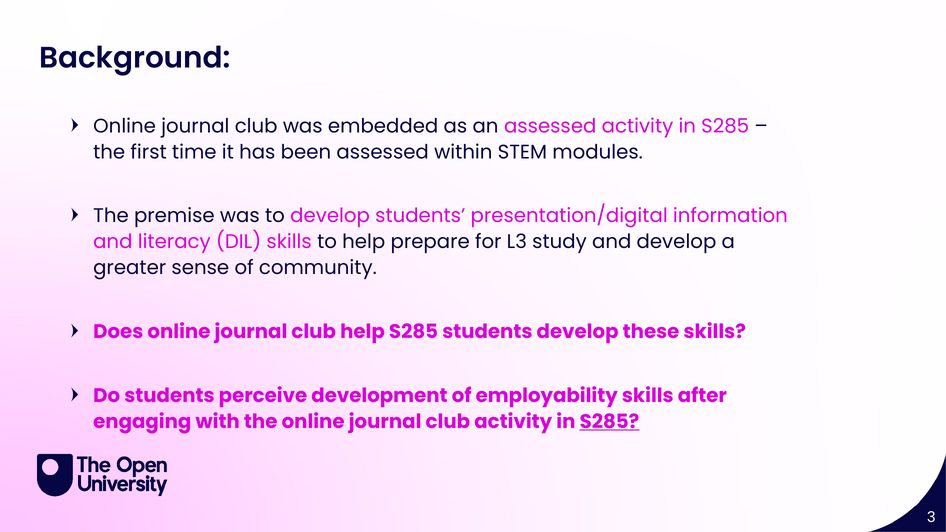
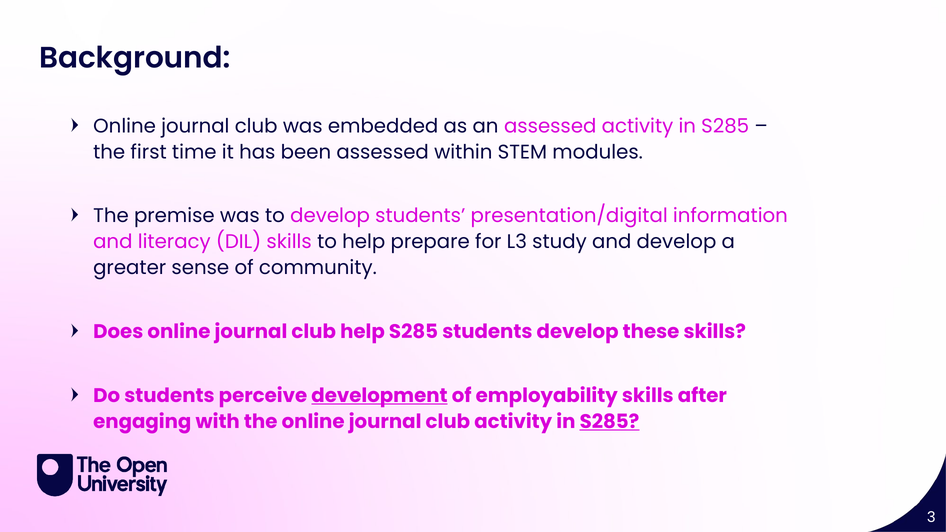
development underline: none -> present (379, 396)
